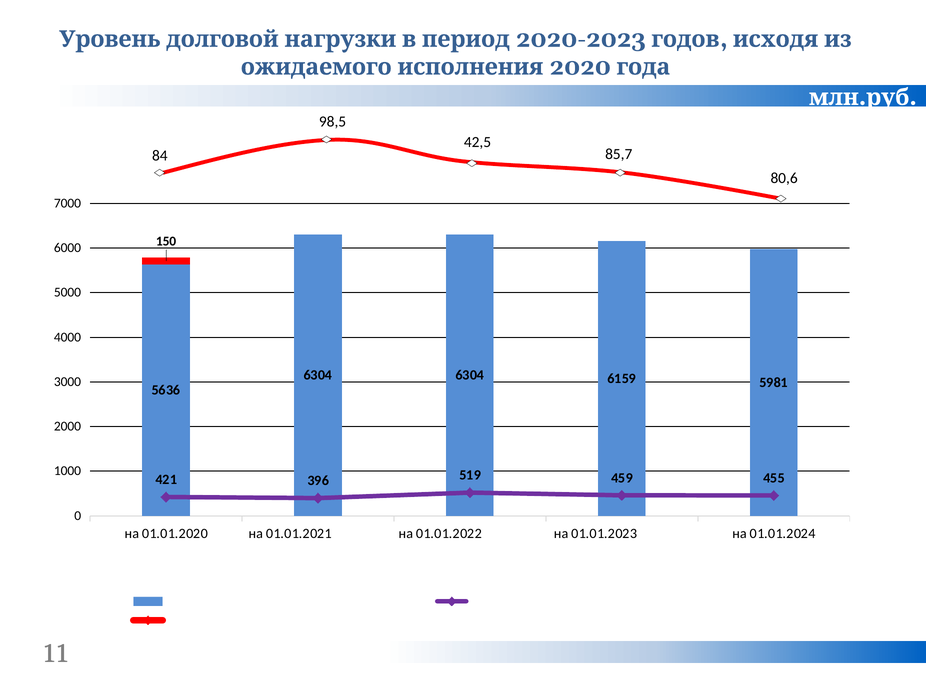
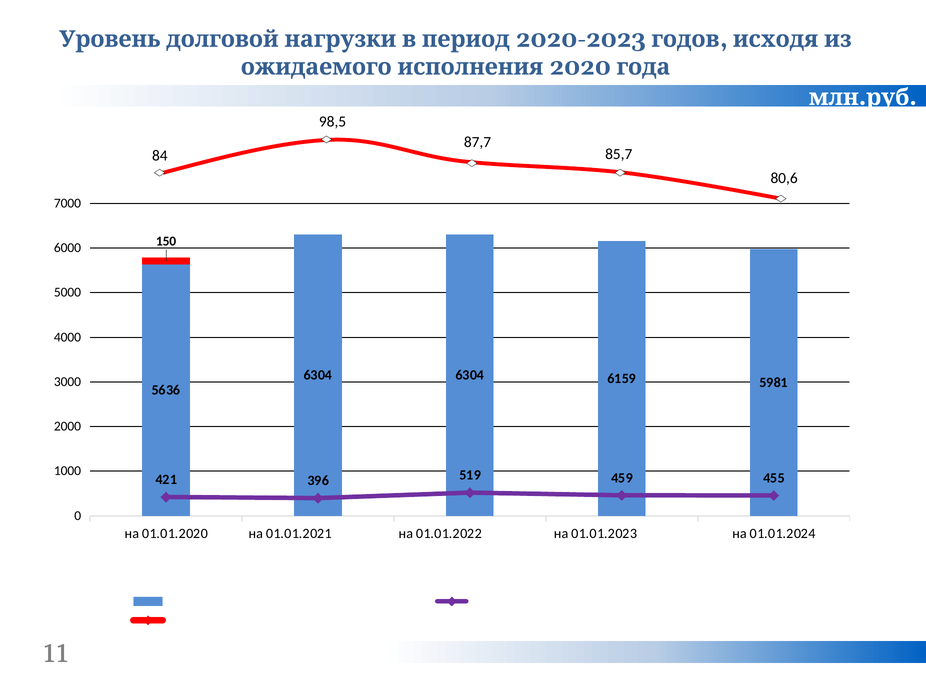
42,5: 42,5 -> 87,7 (478, 142)
